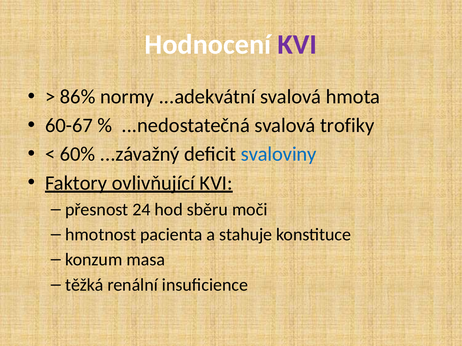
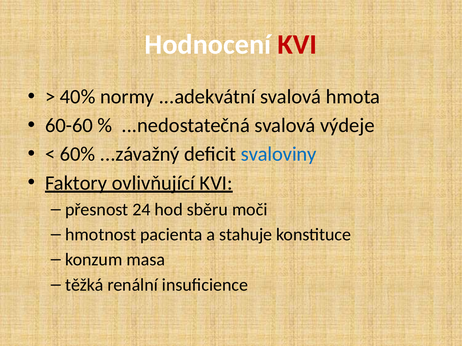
KVI colour: purple -> red (297, 45)
86%: 86% -> 40% (78, 97)
60-67: 60-67 -> 60-60 (69, 126)
trofiky: trofiky -> výdeje (347, 126)
